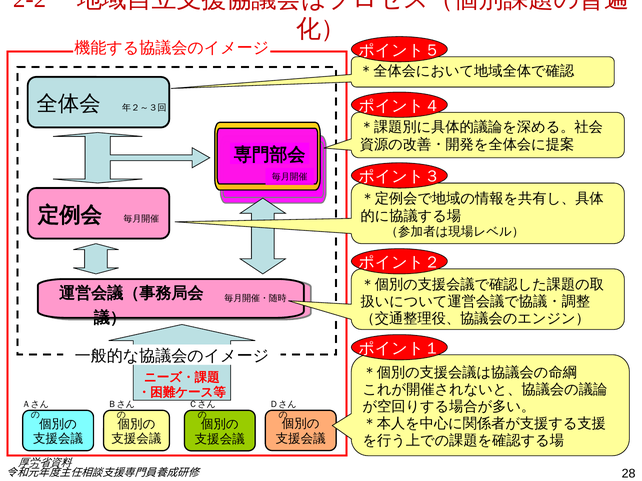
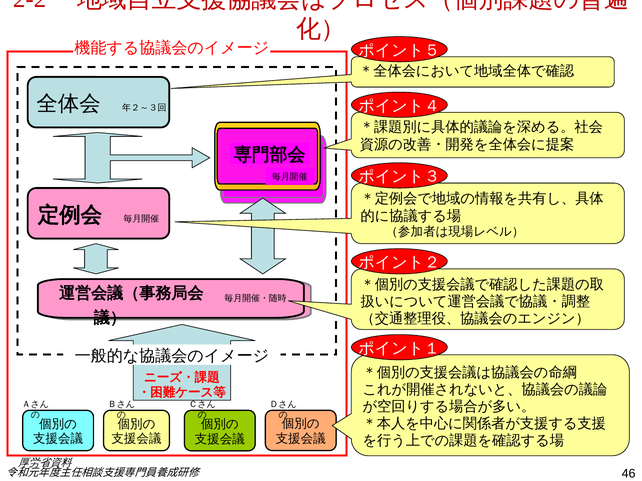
28: 28 -> 46 (629, 474)
